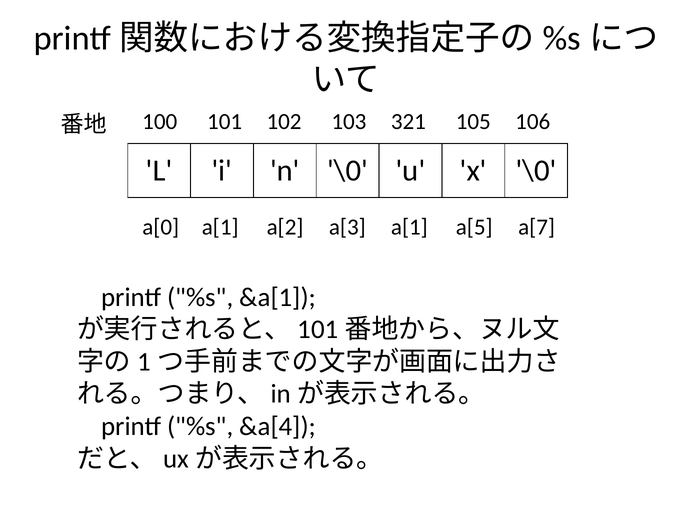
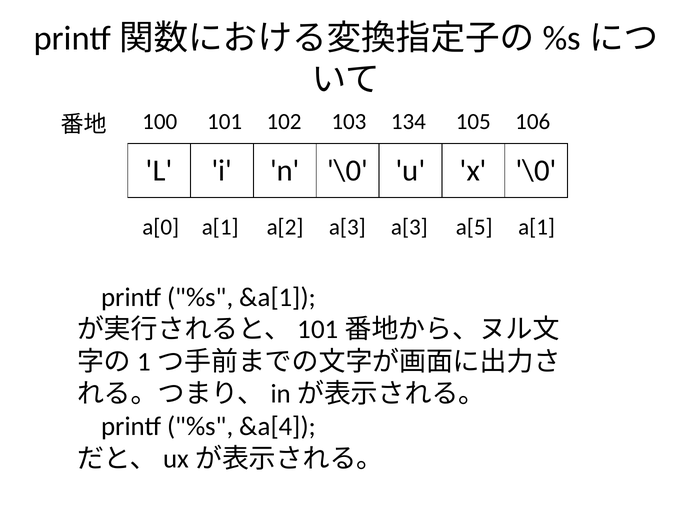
321: 321 -> 134 (408, 122)
a[3 a[1: a[1 -> a[3 (409, 227)
a[5 a[7: a[7 -> a[1 (537, 227)
